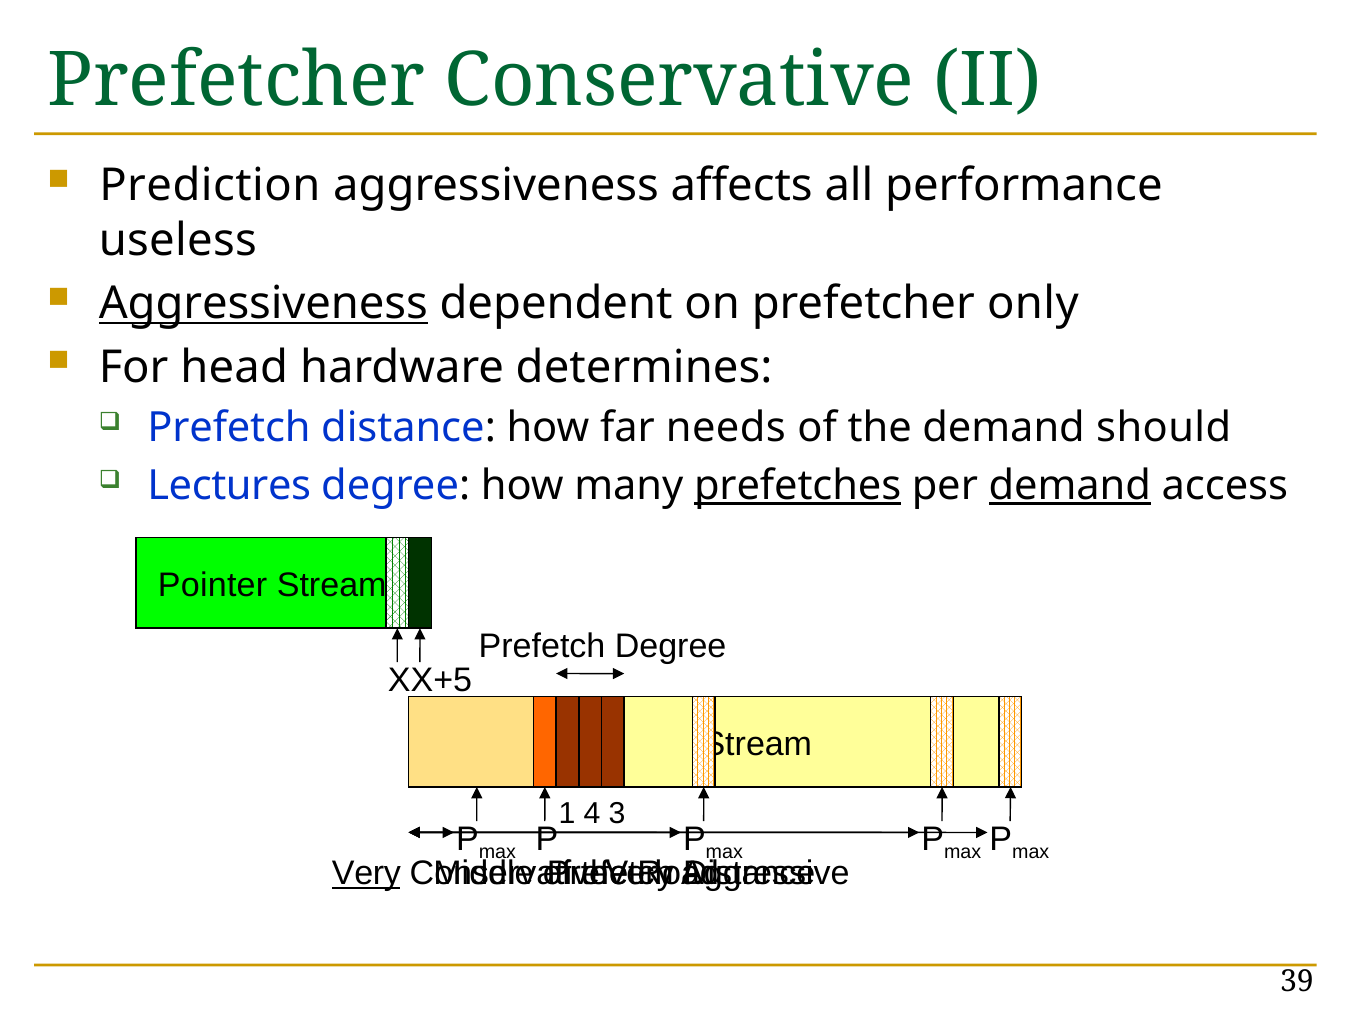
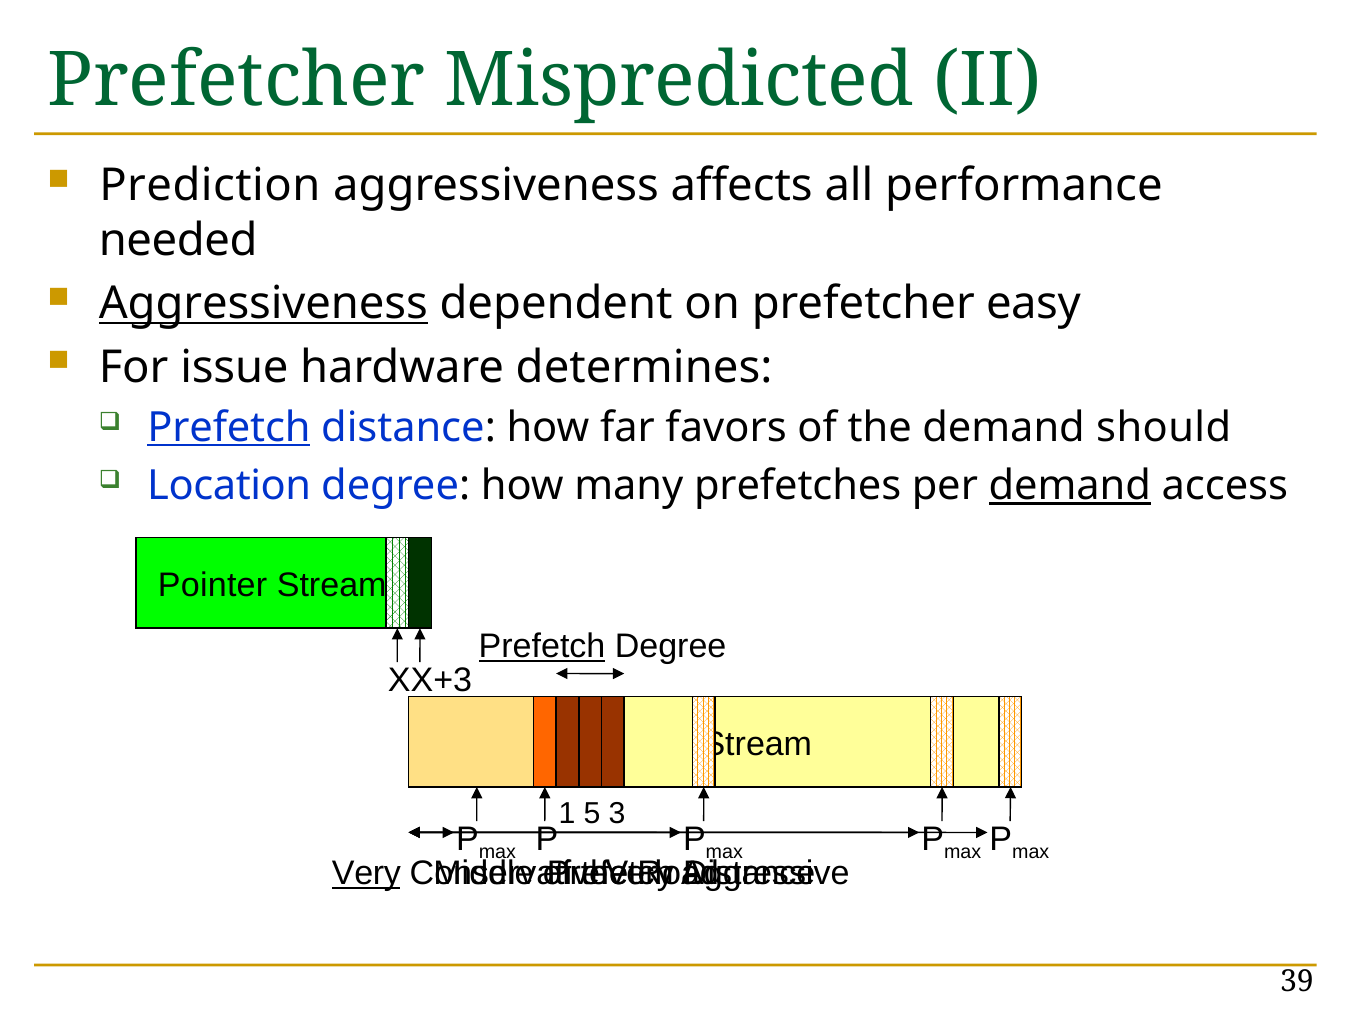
Prefetcher Conservative: Conservative -> Mispredicted (680, 80)
useless: useless -> needed (178, 240)
only: only -> easy (1033, 304)
head: head -> issue (234, 367)
Prefetch underline: none -> present (229, 428)
needs: needs -> favors (726, 428)
Lectures: Lectures -> Location (229, 486)
prefetches underline: present -> none (798, 486)
Prefetch underline: none -> present (542, 647)
X+5: X+5 -> X+3 (441, 681)
4: 4 -> 5 (592, 814)
